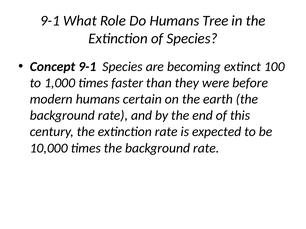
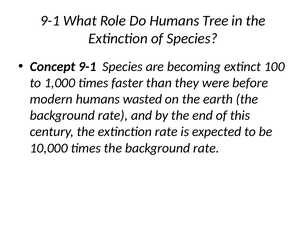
certain: certain -> wasted (142, 99)
